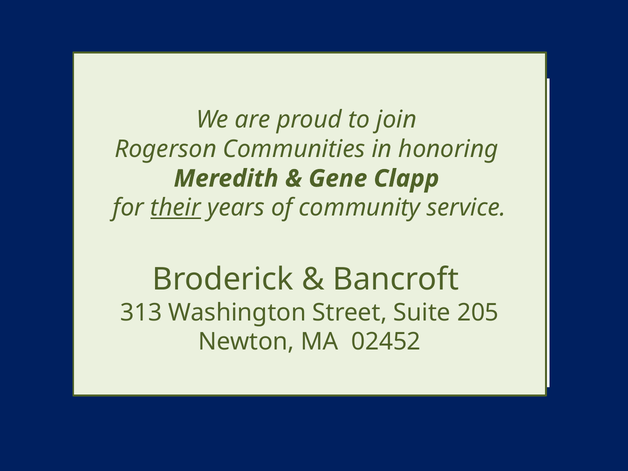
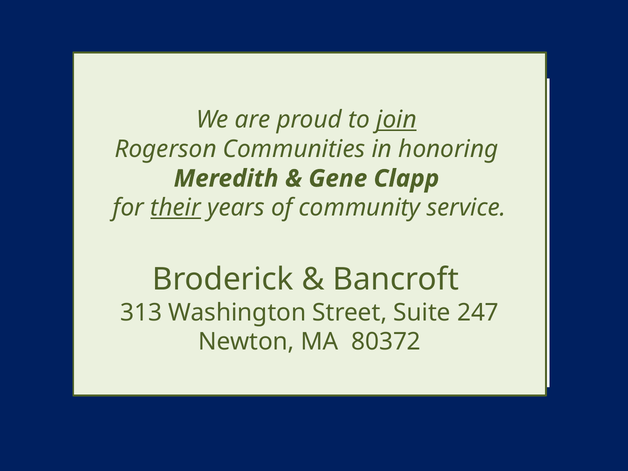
join underline: none -> present (397, 120)
205: 205 -> 247 (478, 313)
02452: 02452 -> 80372 (386, 342)
